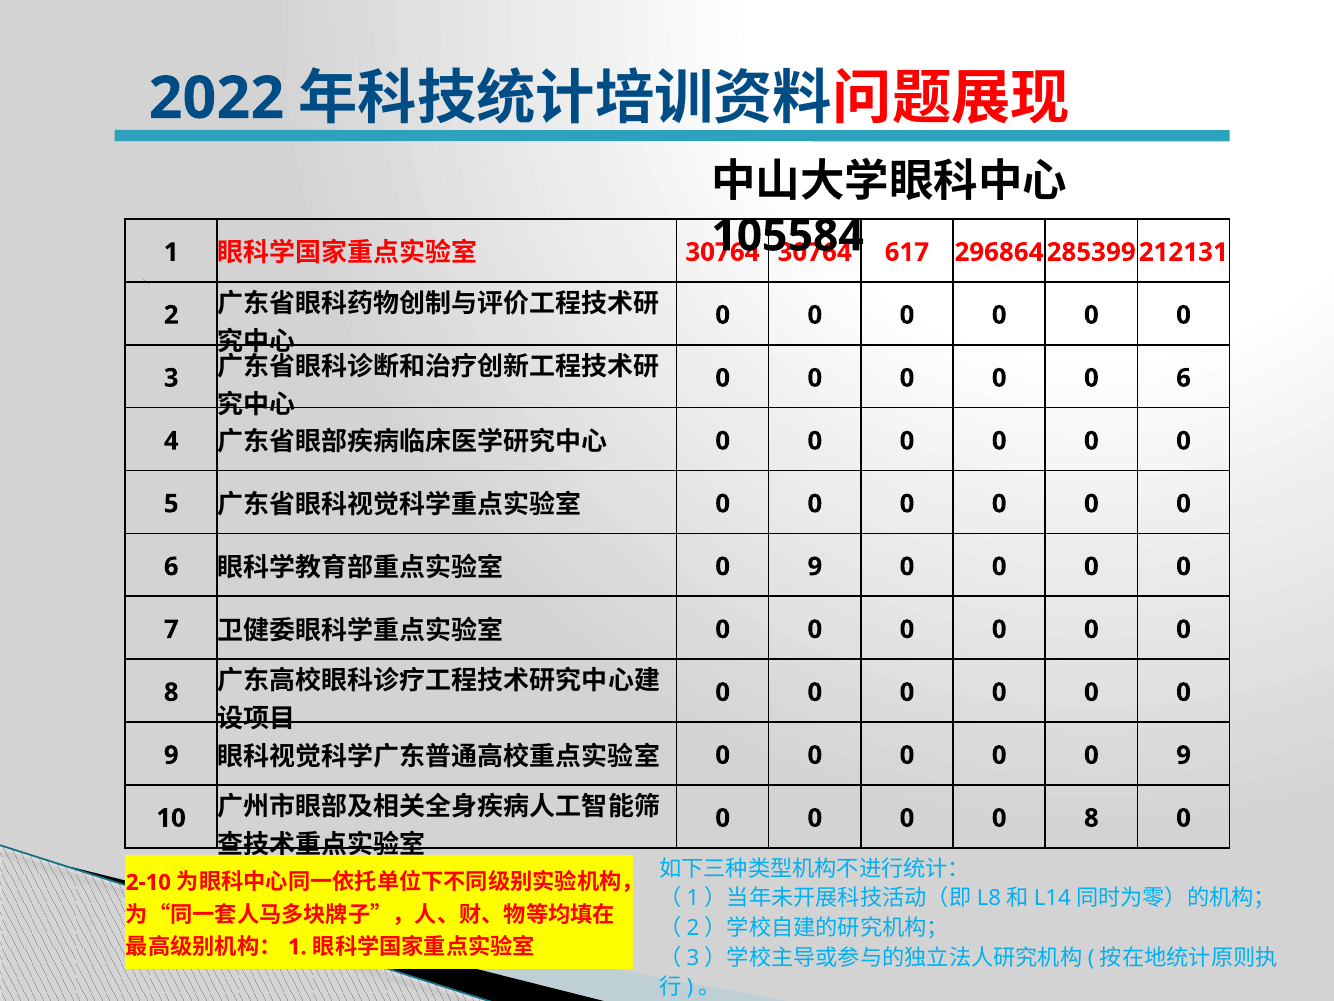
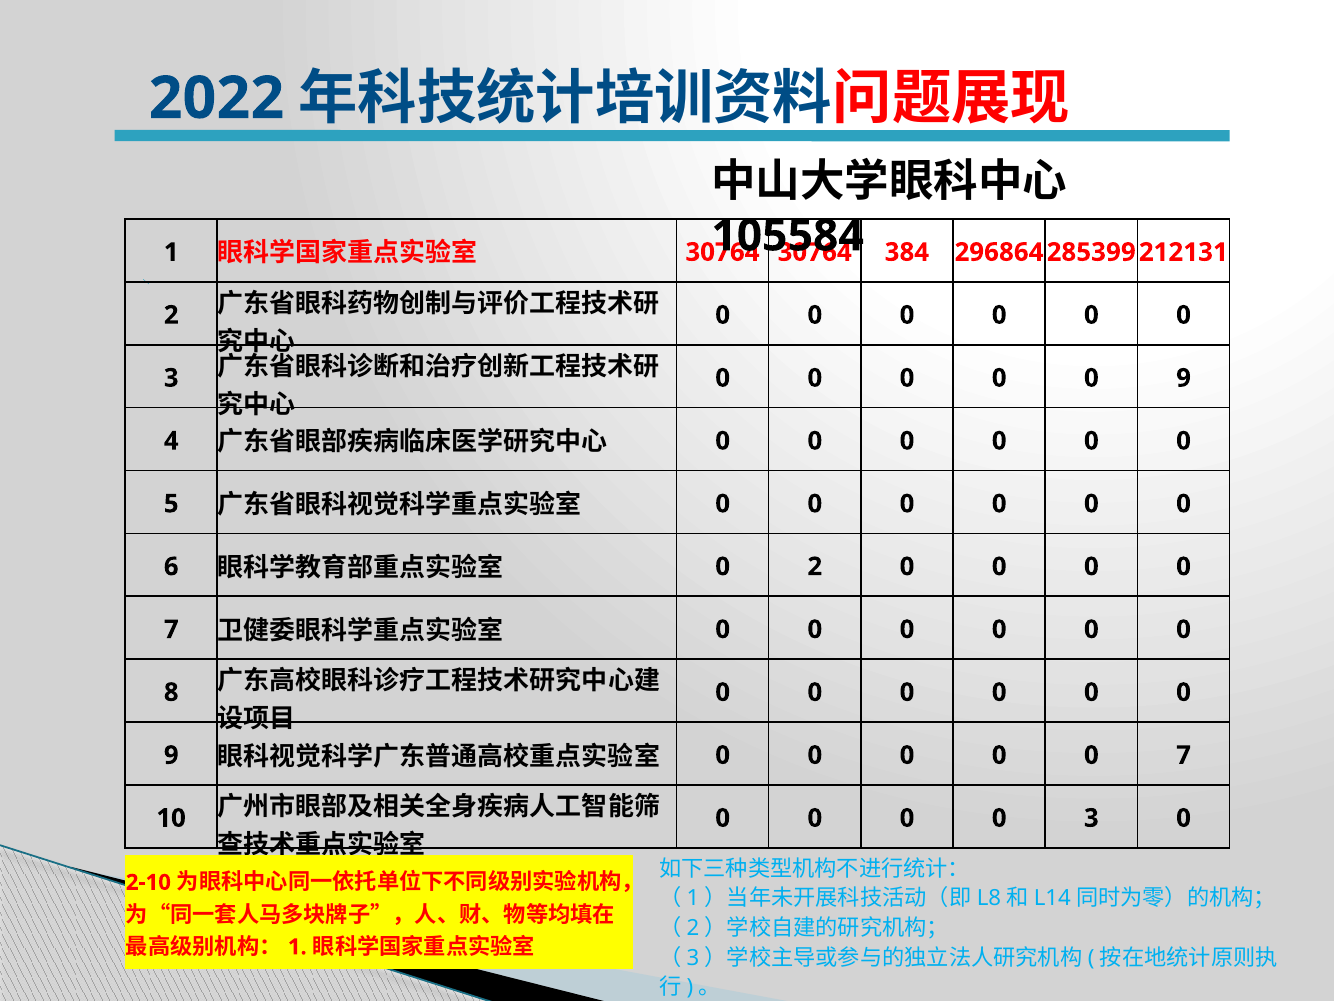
617: 617 -> 384 (907, 252)
6: 6 -> 9 (1184, 378)
9: 9 -> 2 (815, 566)
9: 9 -> 7 (1184, 755)
8: 8 -> 3 (1091, 818)
